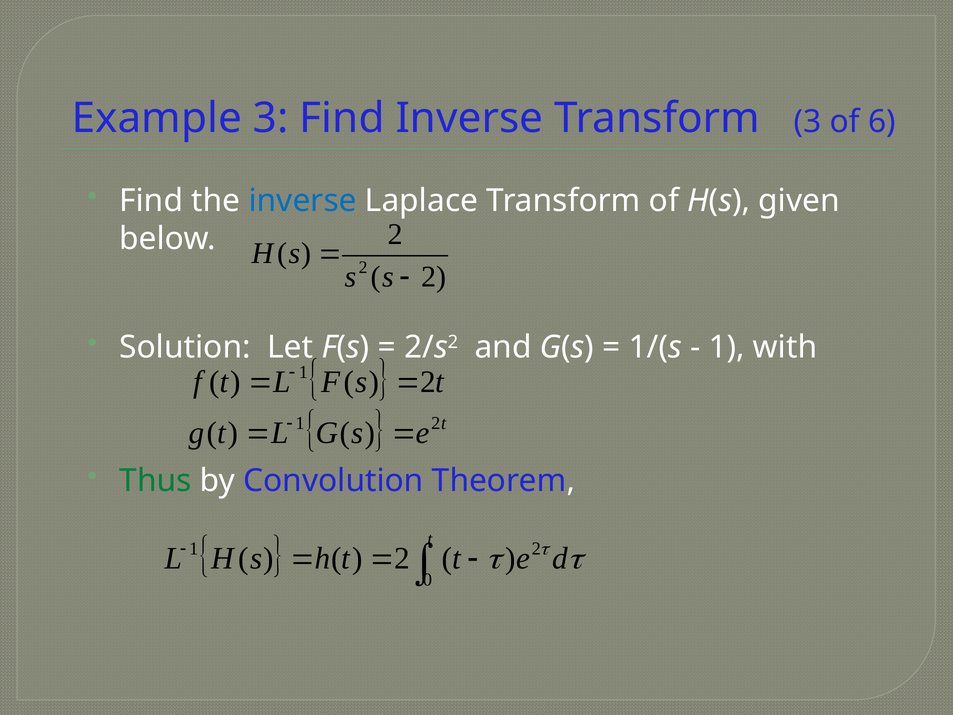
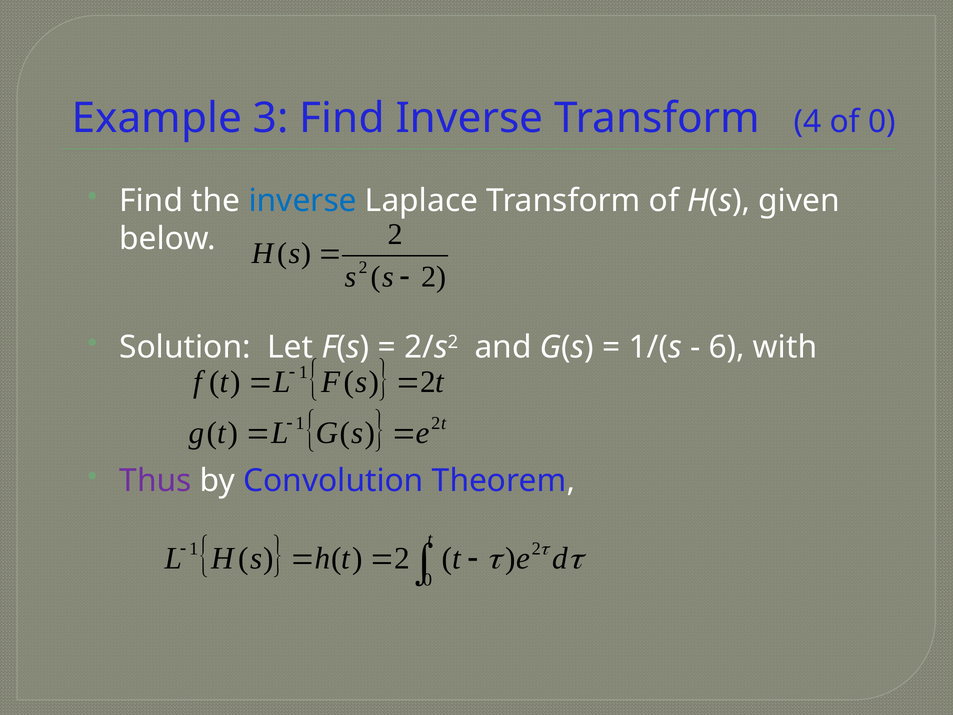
Transform 3: 3 -> 4 (808, 122)
of 6: 6 -> 0 (882, 122)
1: 1 -> 6 (727, 347)
Thus colour: green -> purple (155, 480)
